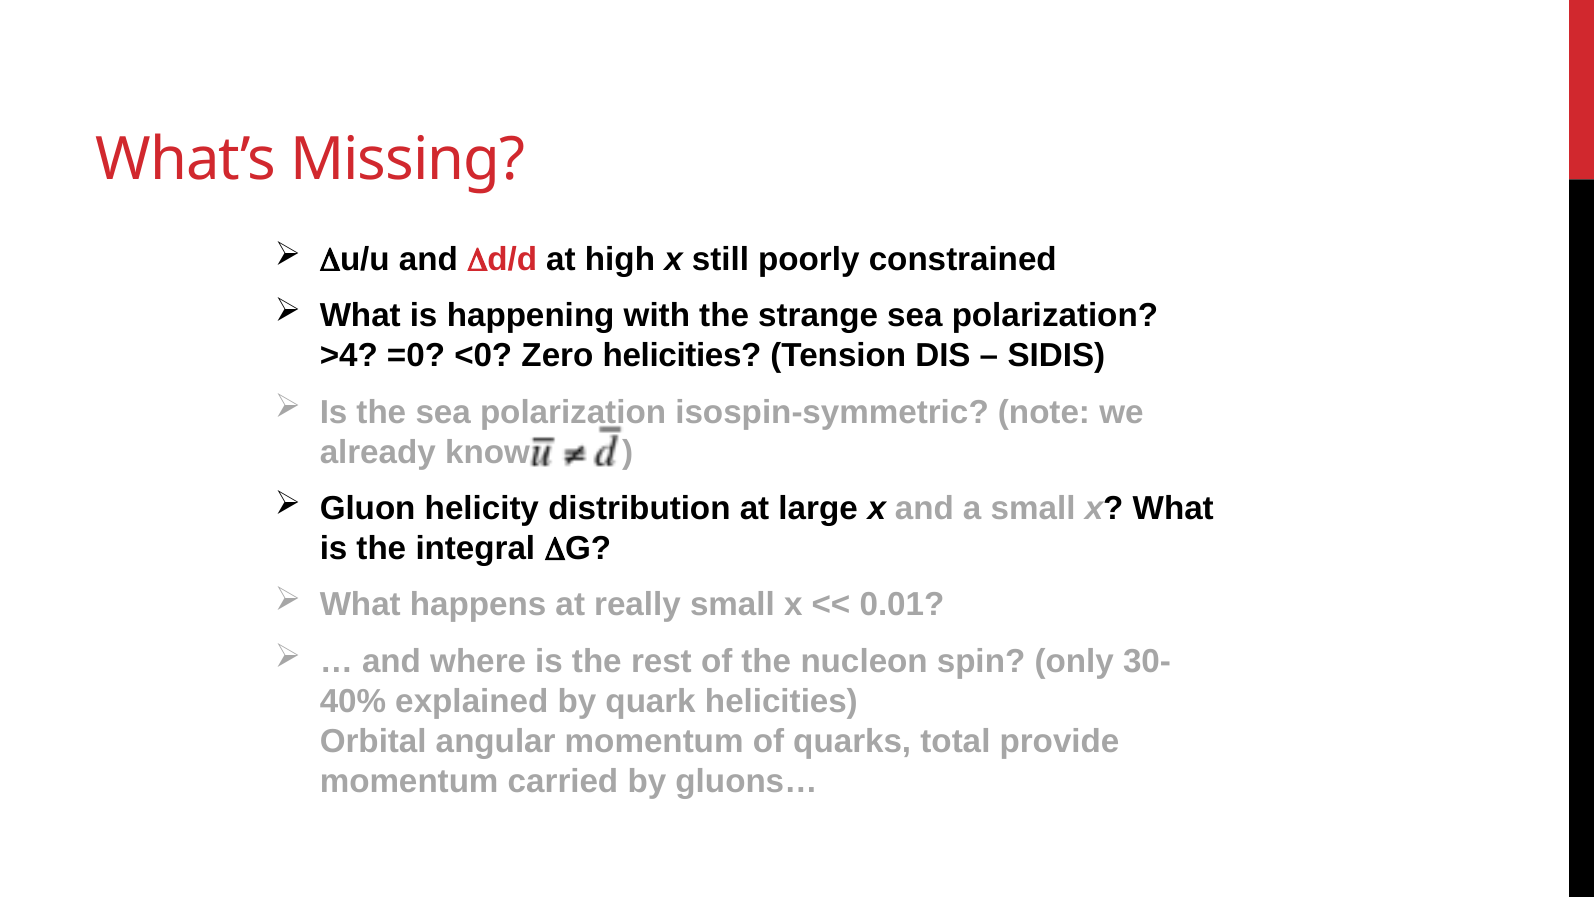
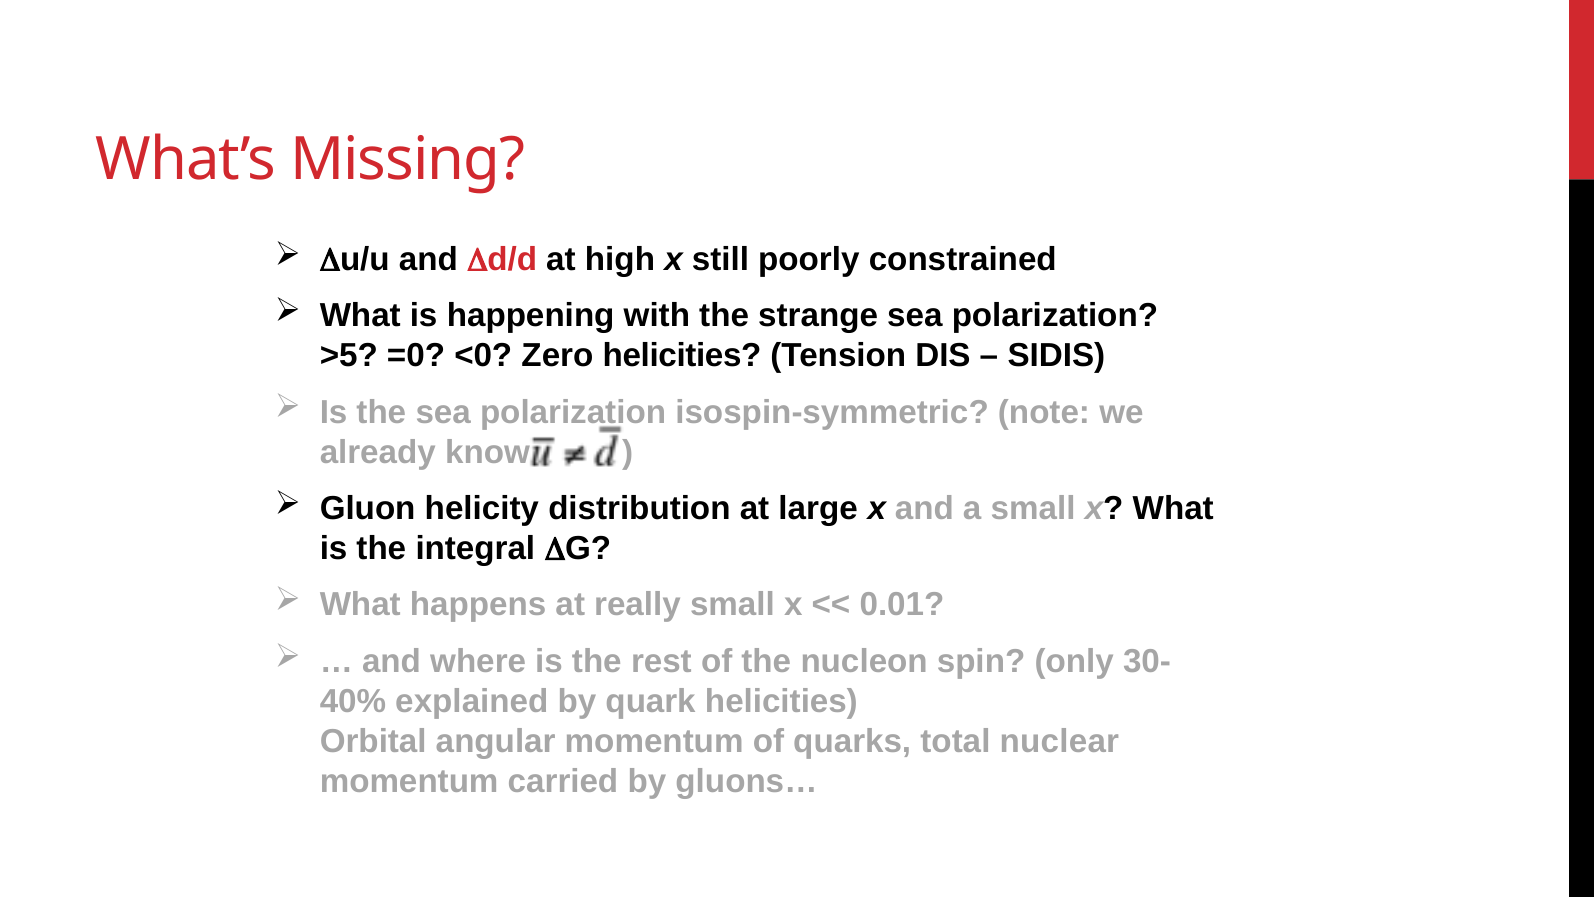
>4: >4 -> >5 (349, 356)
provide: provide -> nuclear (1059, 741)
